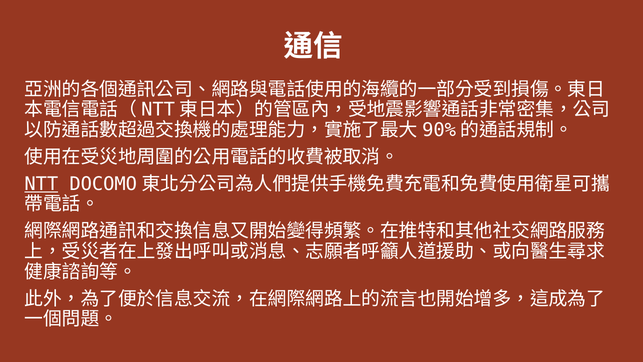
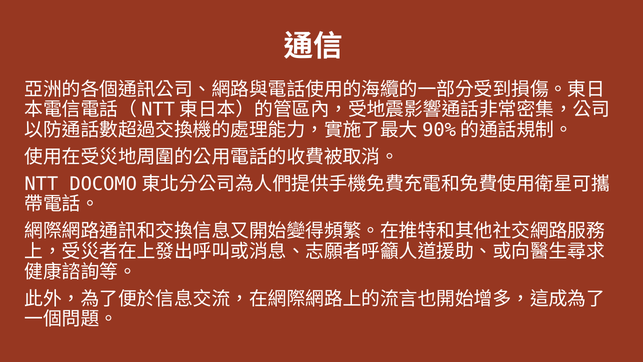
NTT underline: present -> none (41, 184)
